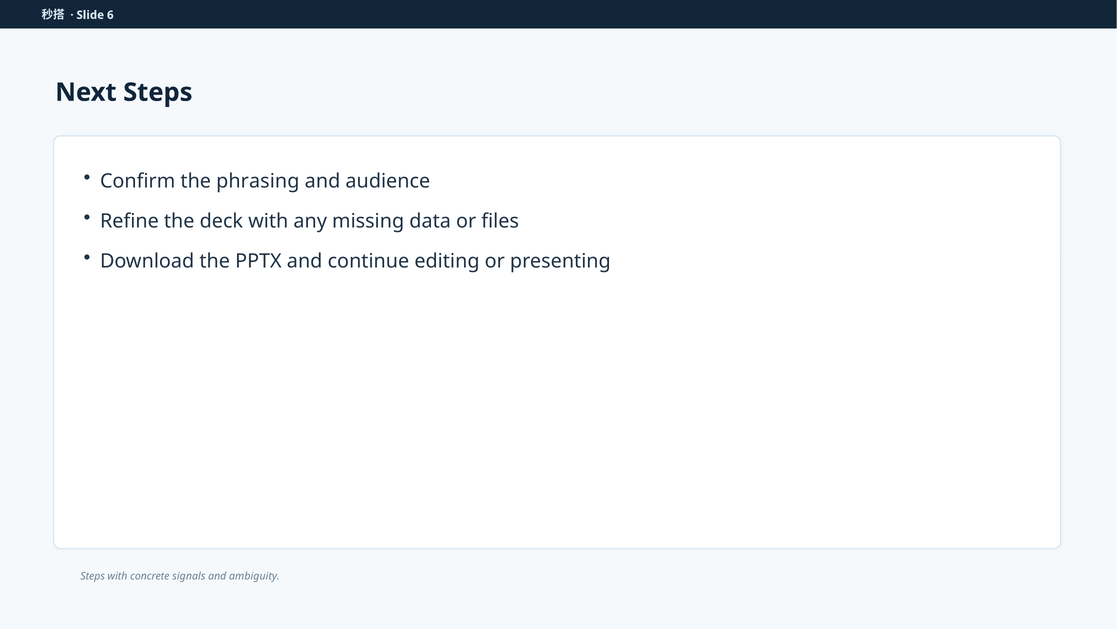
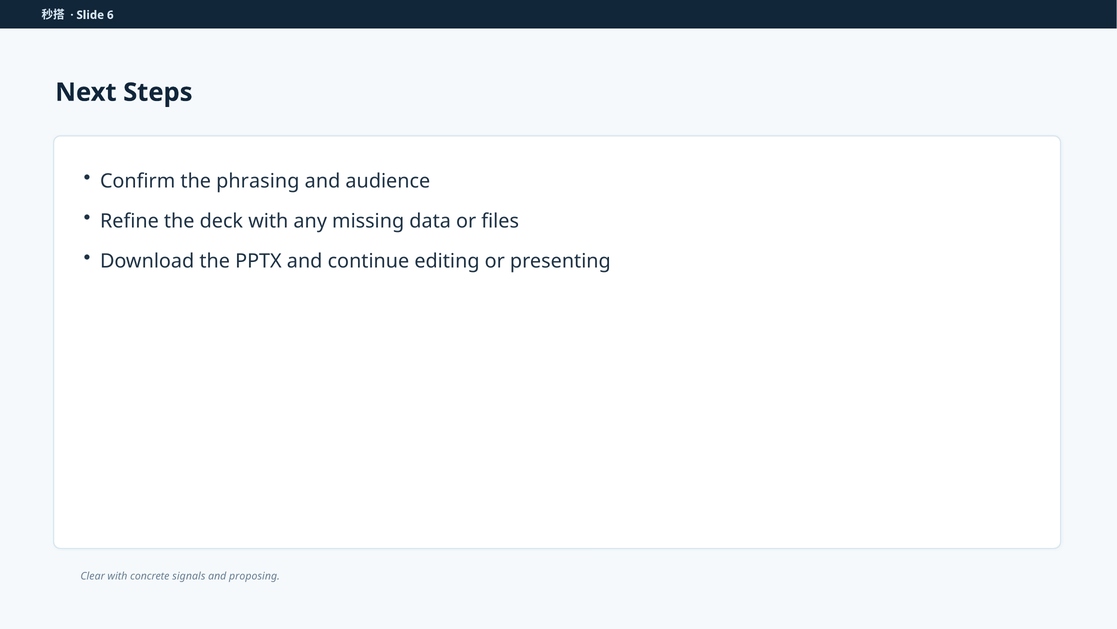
Steps: Steps -> Clear (93, 575)
ambiguity: ambiguity -> proposing (254, 575)
